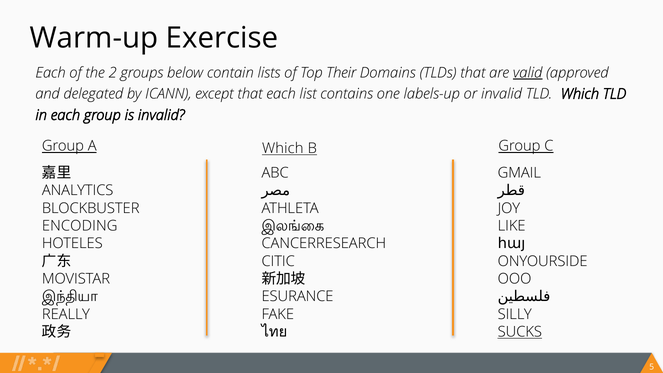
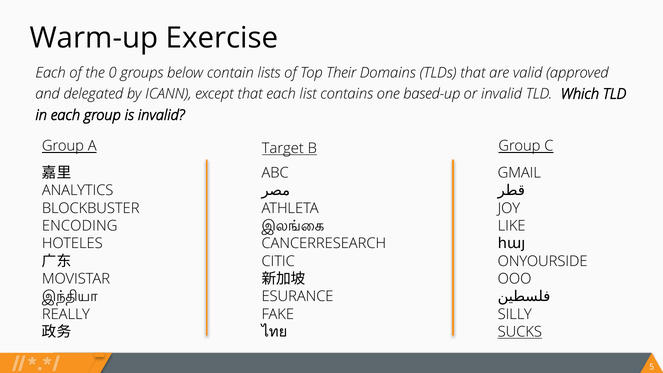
2: 2 -> 0 (113, 73)
valid underline: present -> none (528, 73)
labels-up: labels-up -> based-up (432, 94)
Which: Which -> Target (283, 148)
